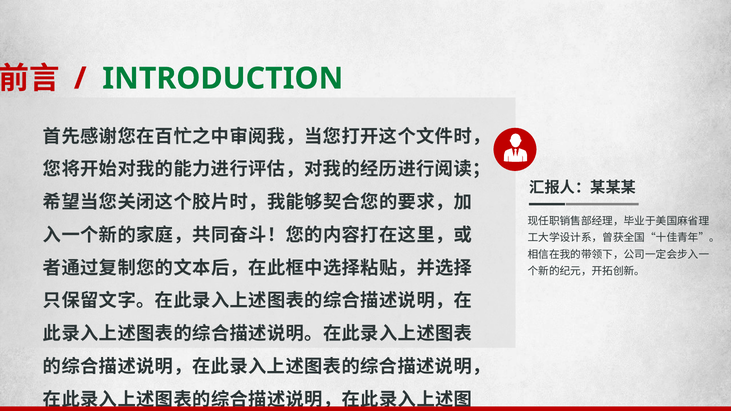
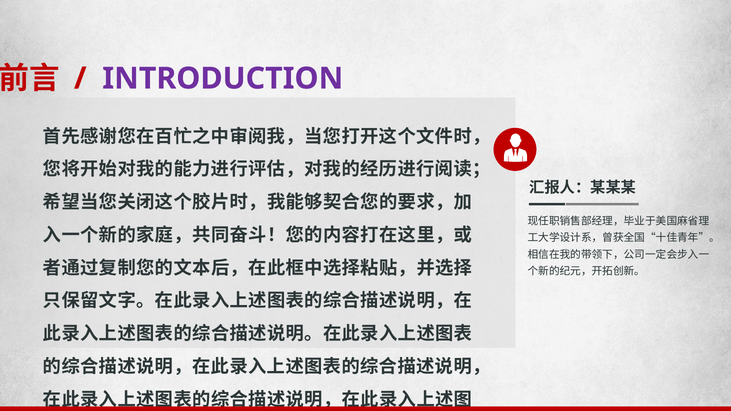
INTRODUCTION colour: green -> purple (223, 79)
